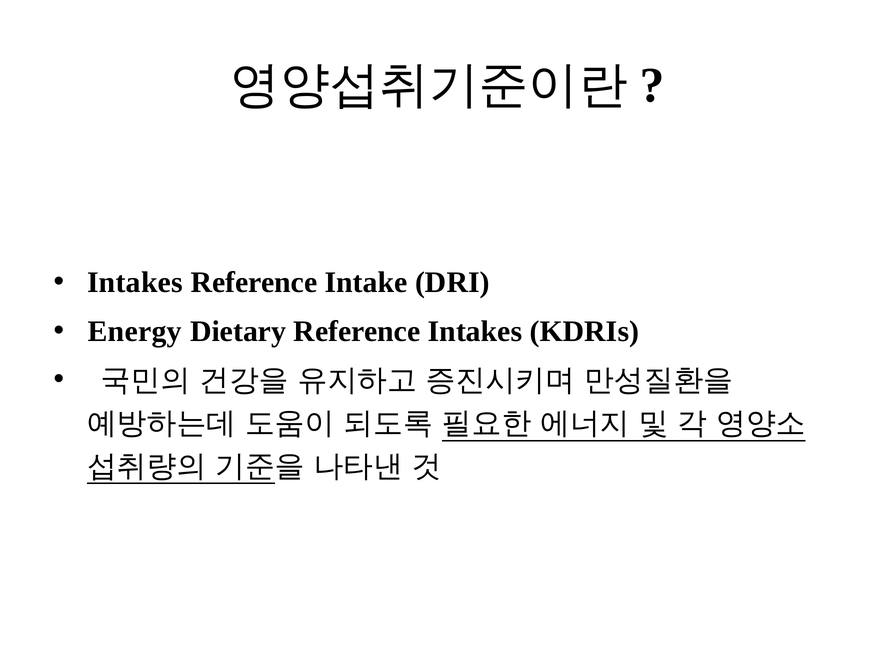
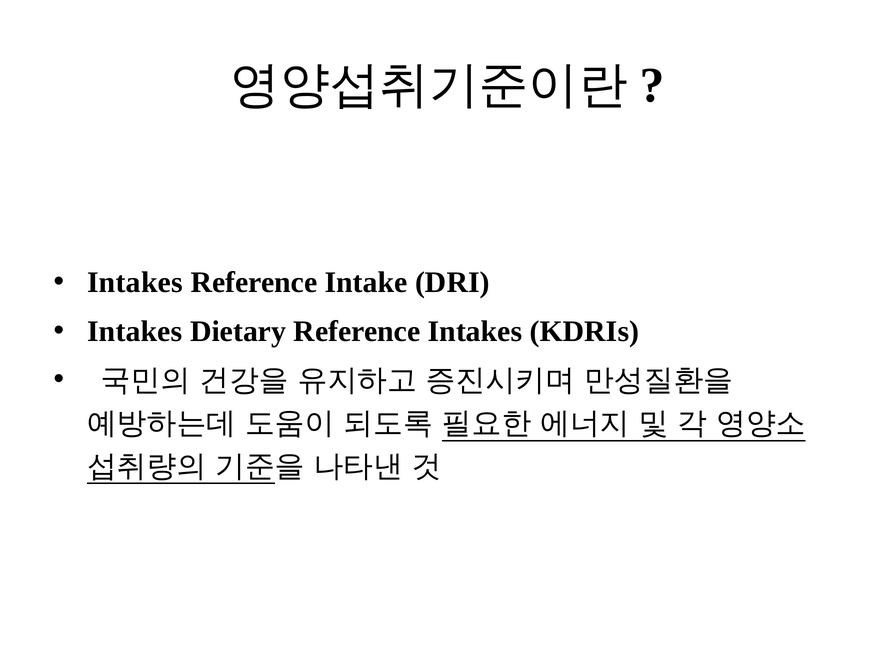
Energy: Energy -> Intakes (135, 332)
